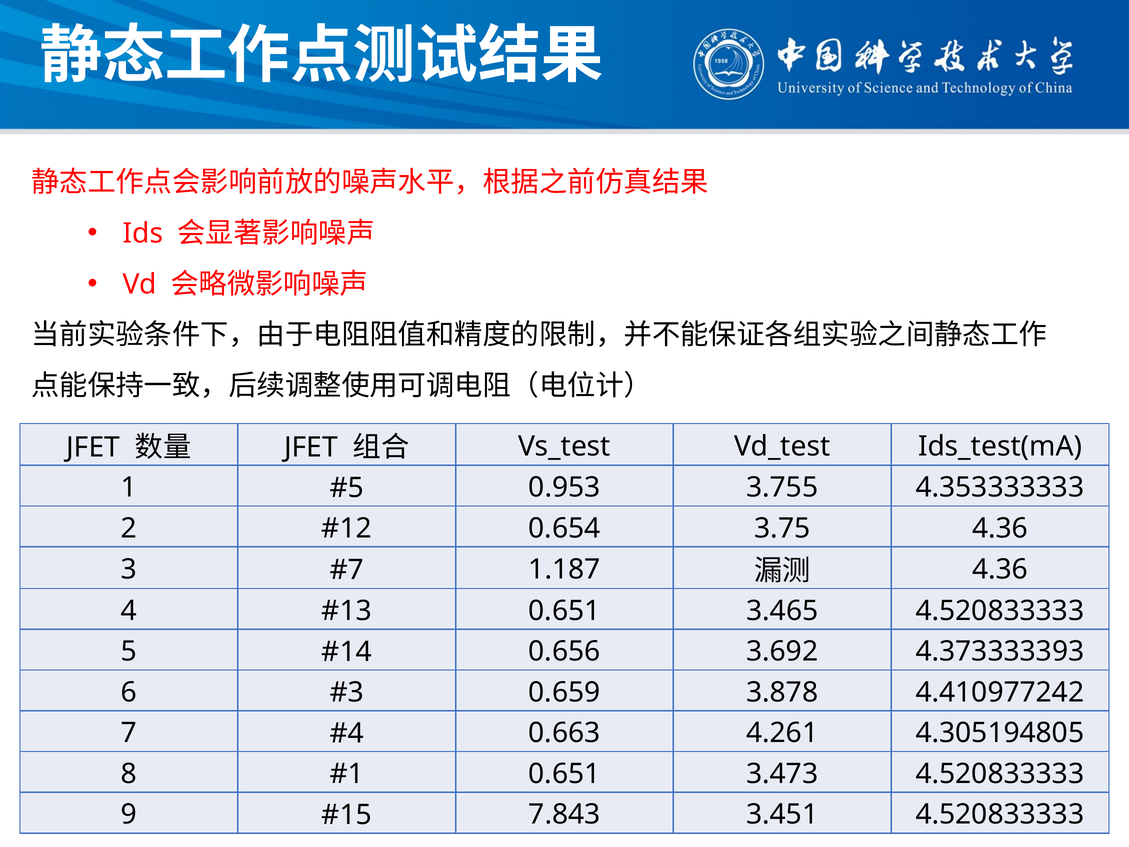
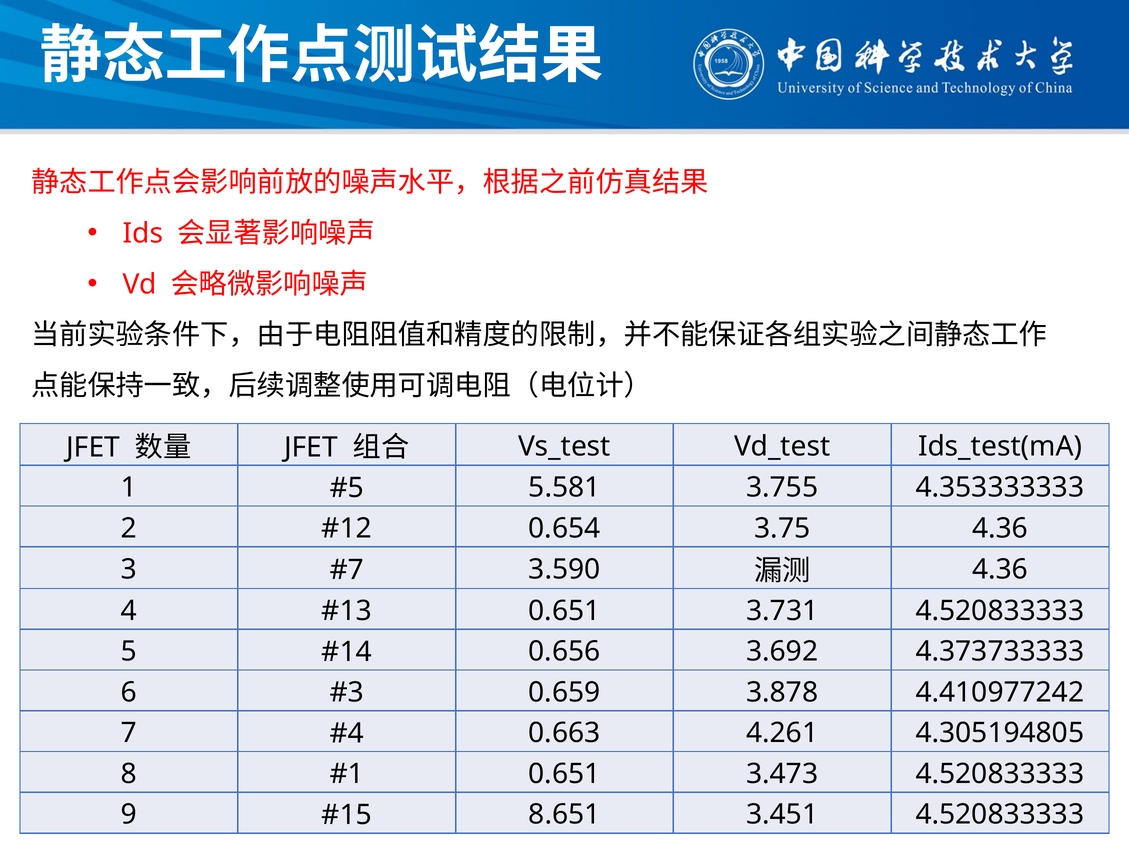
0.953: 0.953 -> 5.581 (564, 487)
1.187: 1.187 -> 3.590 (564, 569)
3.465: 3.465 -> 3.731 (782, 611)
4.373333393: 4.373333393 -> 4.373733333 (1000, 651)
7.843: 7.843 -> 8.651 (564, 814)
